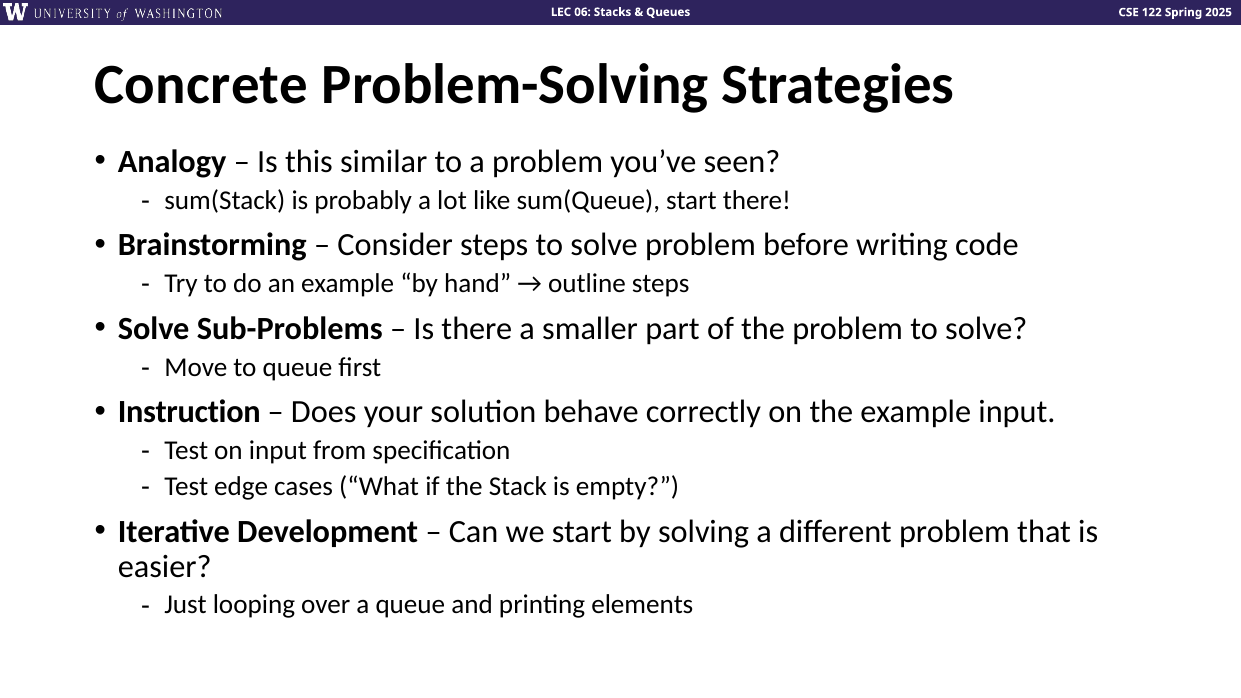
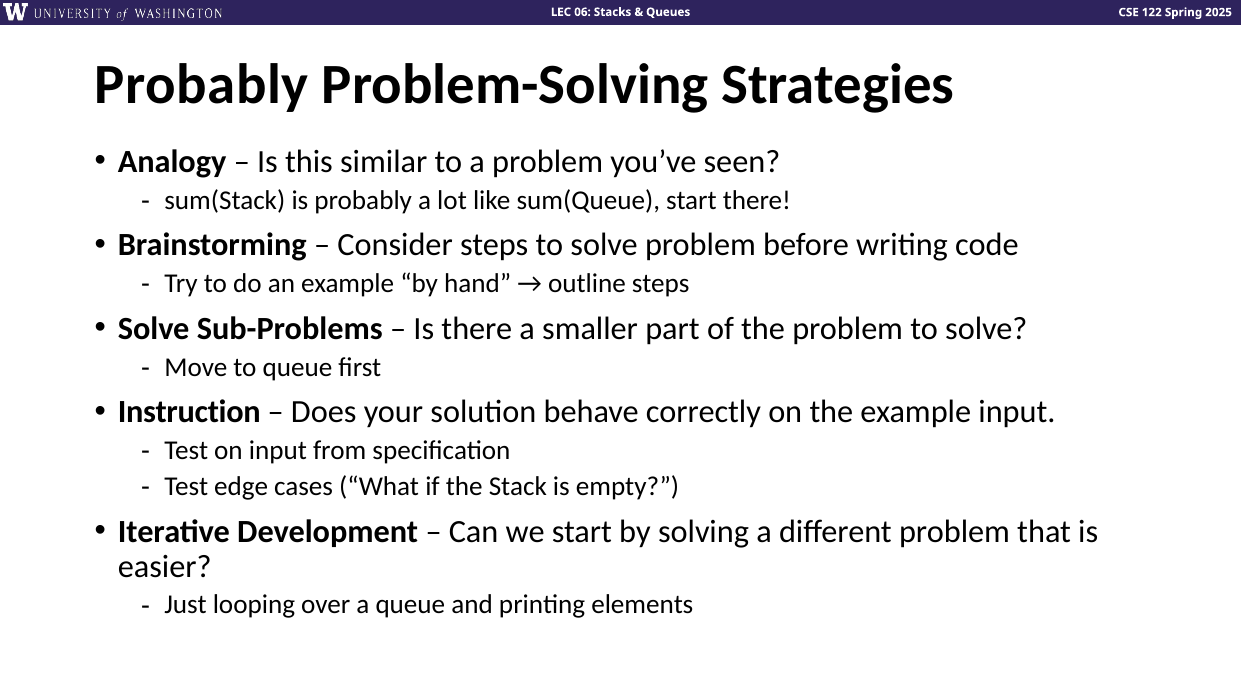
Concrete: Concrete -> Probably (202, 85)
